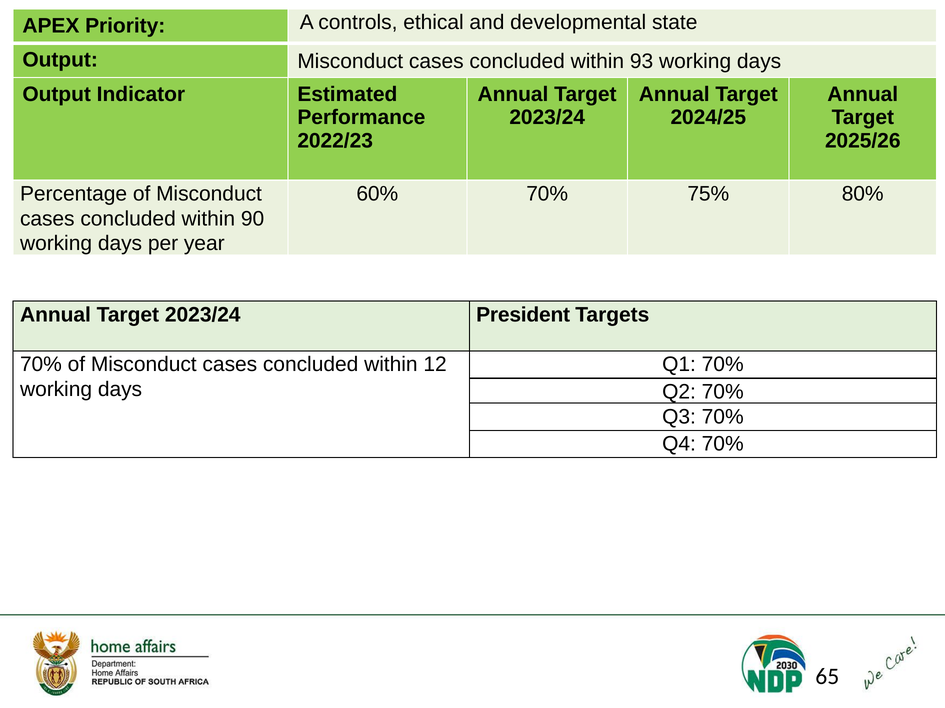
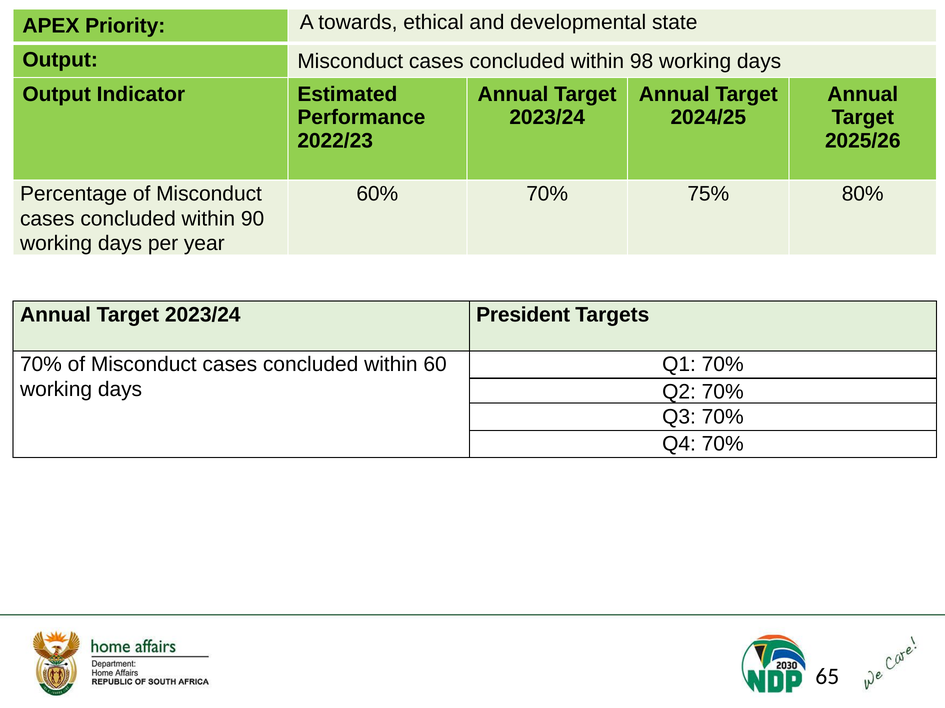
controls: controls -> towards (358, 23)
93: 93 -> 98 (642, 61)
12: 12 -> 60 (435, 365)
